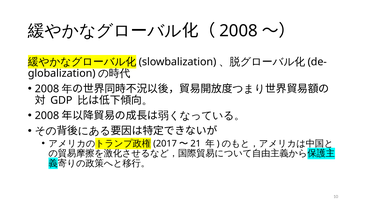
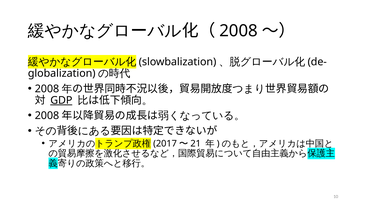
GDP underline: none -> present (61, 100)
